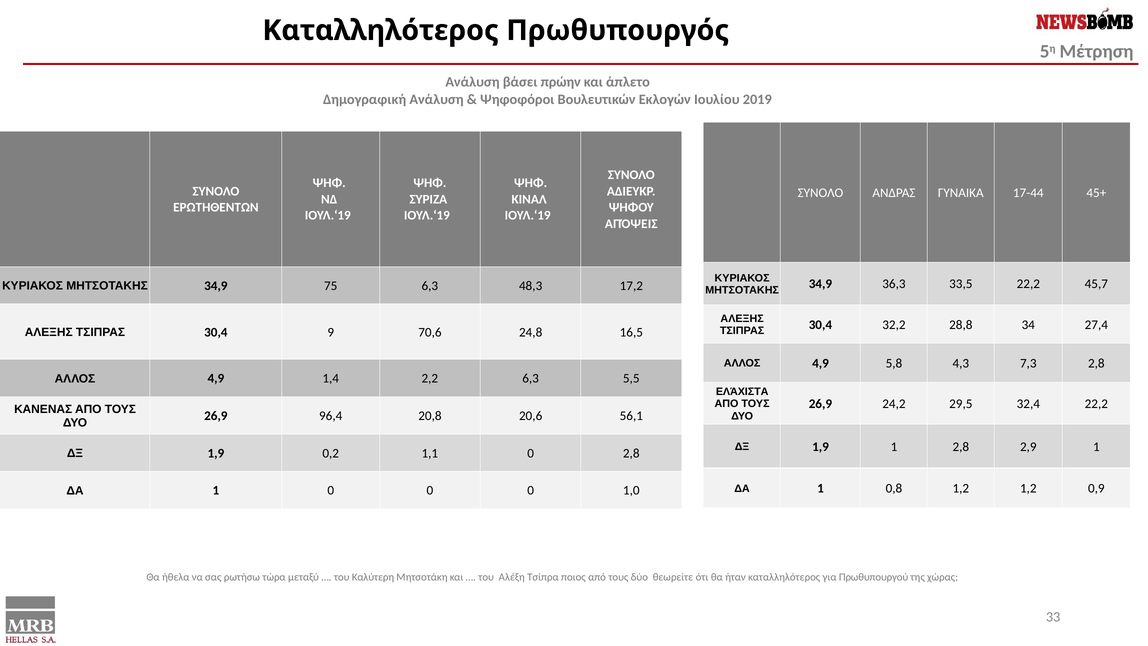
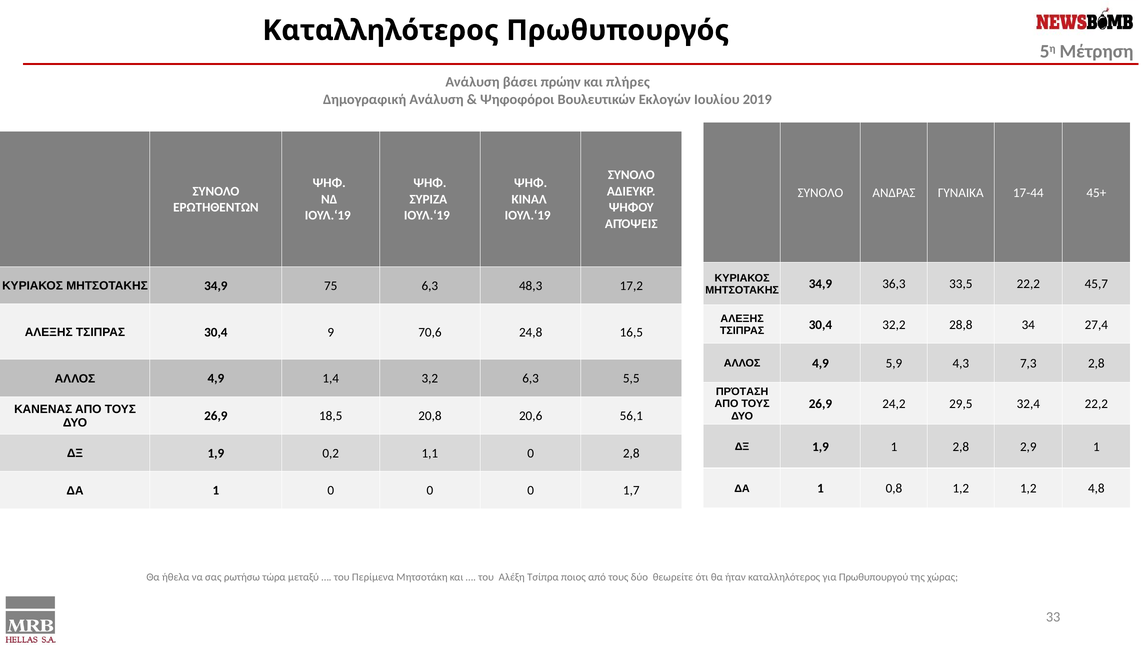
άπλετο: άπλετο -> πλήρες (628, 82)
5,8: 5,8 -> 5,9 (894, 363)
2,2: 2,2 -> 3,2 (430, 378)
ΕΛΆΧΙΣΤΑ: ΕΛΆΧΙΣΤΑ -> ΠΡΌΤΑΣΗ (742, 392)
96,4: 96,4 -> 18,5 (331, 416)
0,9: 0,9 -> 4,8 (1096, 488)
1,0: 1,0 -> 1,7 (631, 490)
Καλύτερη: Καλύτερη -> Περίμενα (373, 577)
